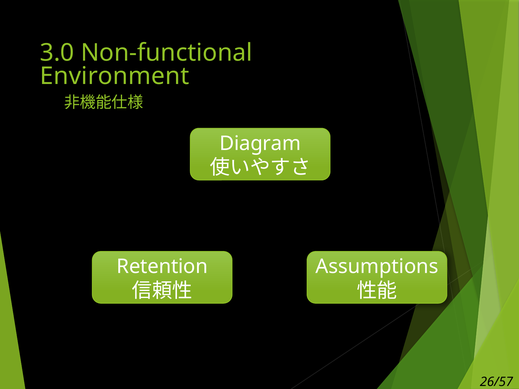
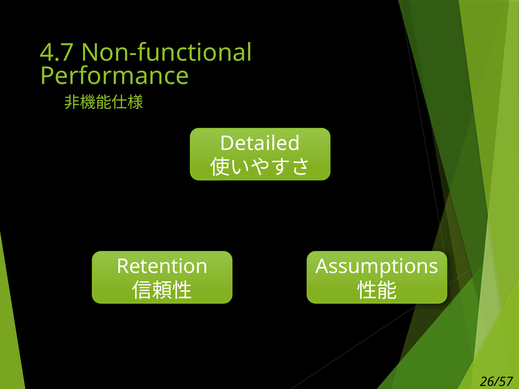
3.0: 3.0 -> 4.7 (57, 53)
Environment: Environment -> Performance (115, 76)
Diagram: Diagram -> Detailed (260, 144)
